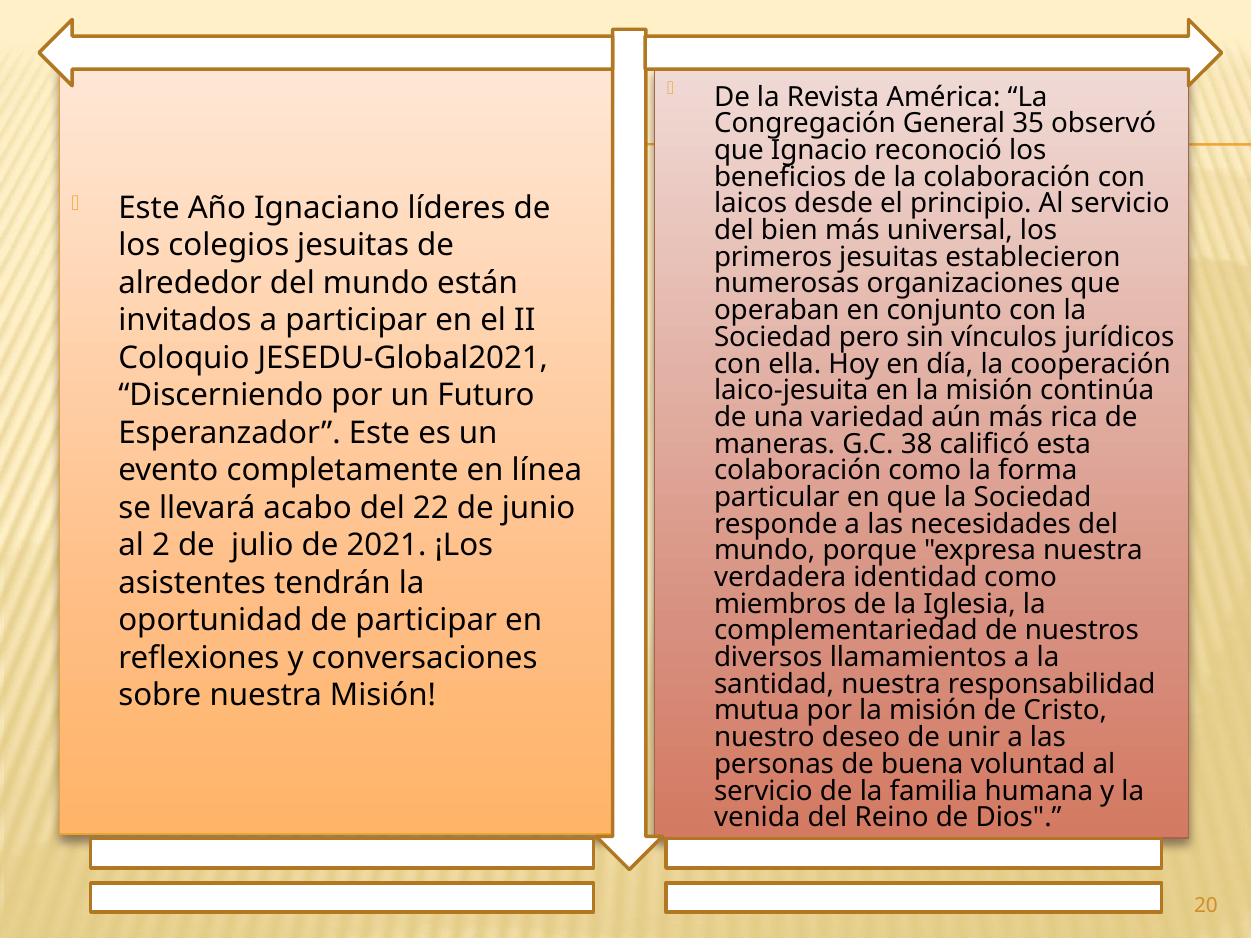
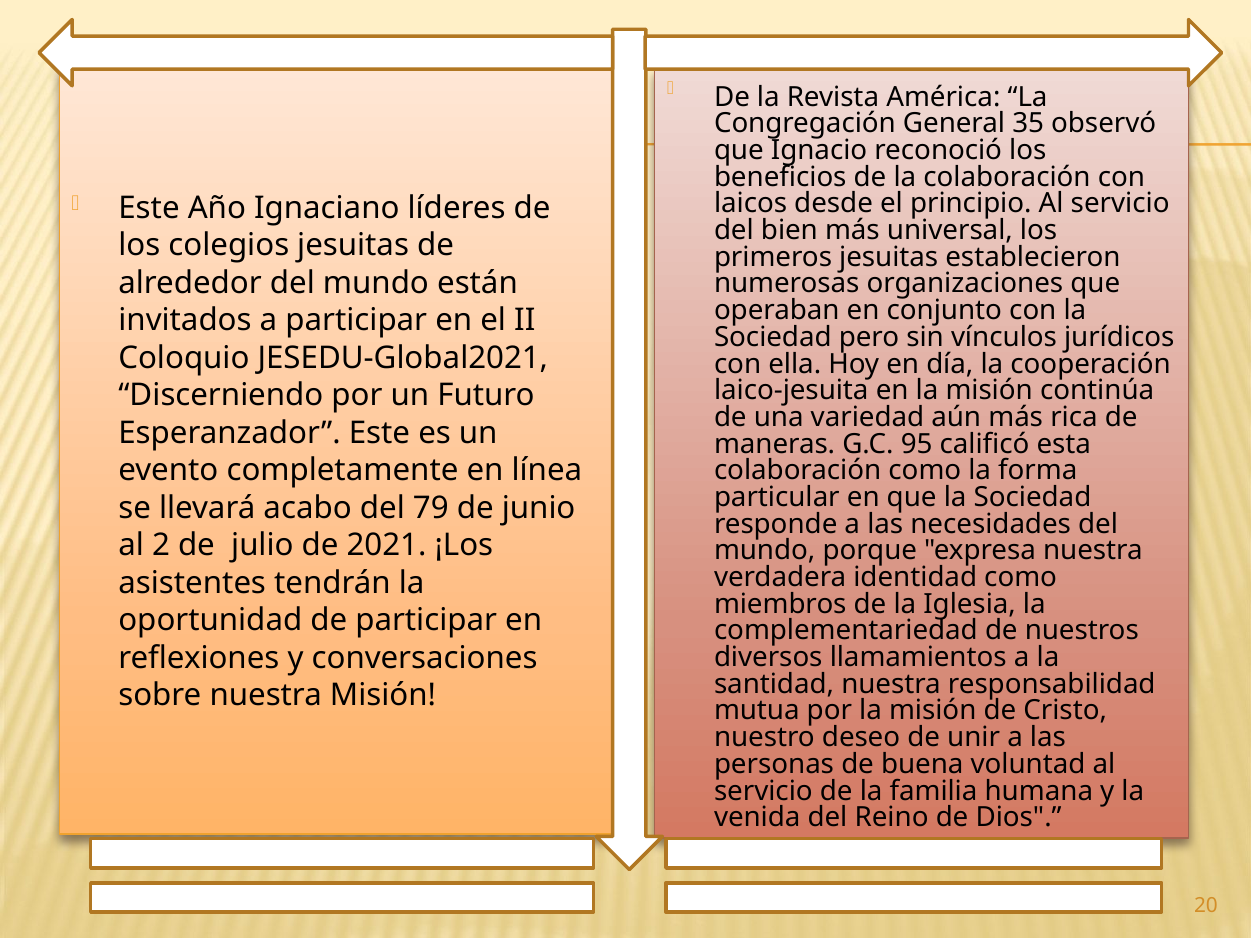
38: 38 -> 95 (917, 444)
22: 22 -> 79 (431, 508)
